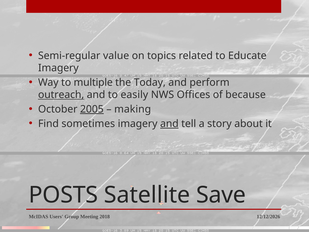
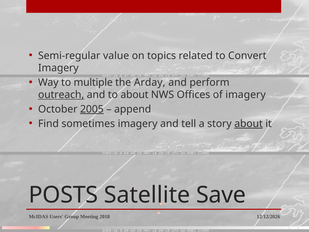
Educate: Educate -> Convert (247, 56)
Today: Today -> Arday (150, 82)
to easily: easily -> about (134, 95)
of because: because -> imagery (246, 95)
making: making -> append (133, 109)
and underline: present -> none (169, 124)
about underline: none -> present (249, 124)
